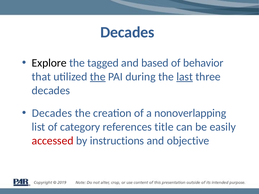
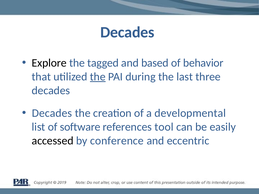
last underline: present -> none (185, 77)
nonoverlapping: nonoverlapping -> developmental (190, 113)
category: category -> software (80, 127)
title: title -> tool (164, 127)
accessed colour: red -> black (53, 141)
instructions: instructions -> conference (117, 141)
objective: objective -> eccentric (188, 141)
